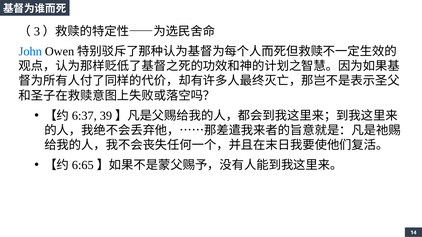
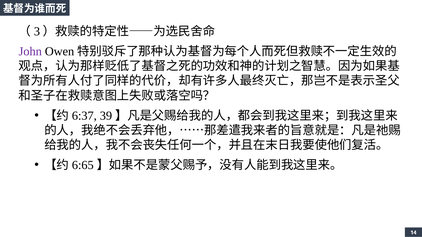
John colour: blue -> purple (30, 51)
